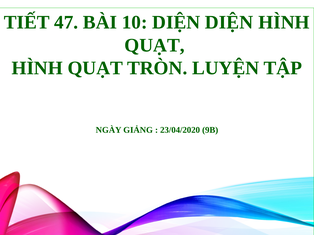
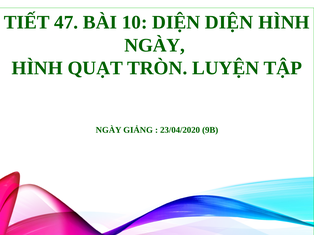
QUẠT: QUẠT -> NGÀY (155, 45)
